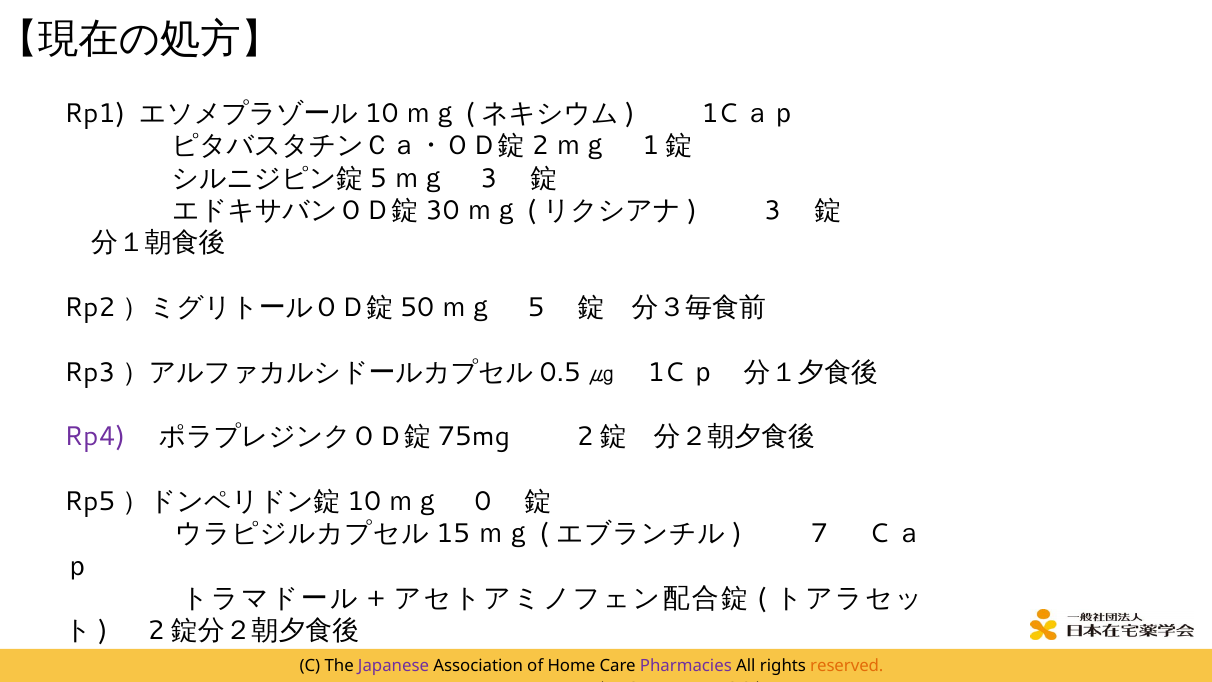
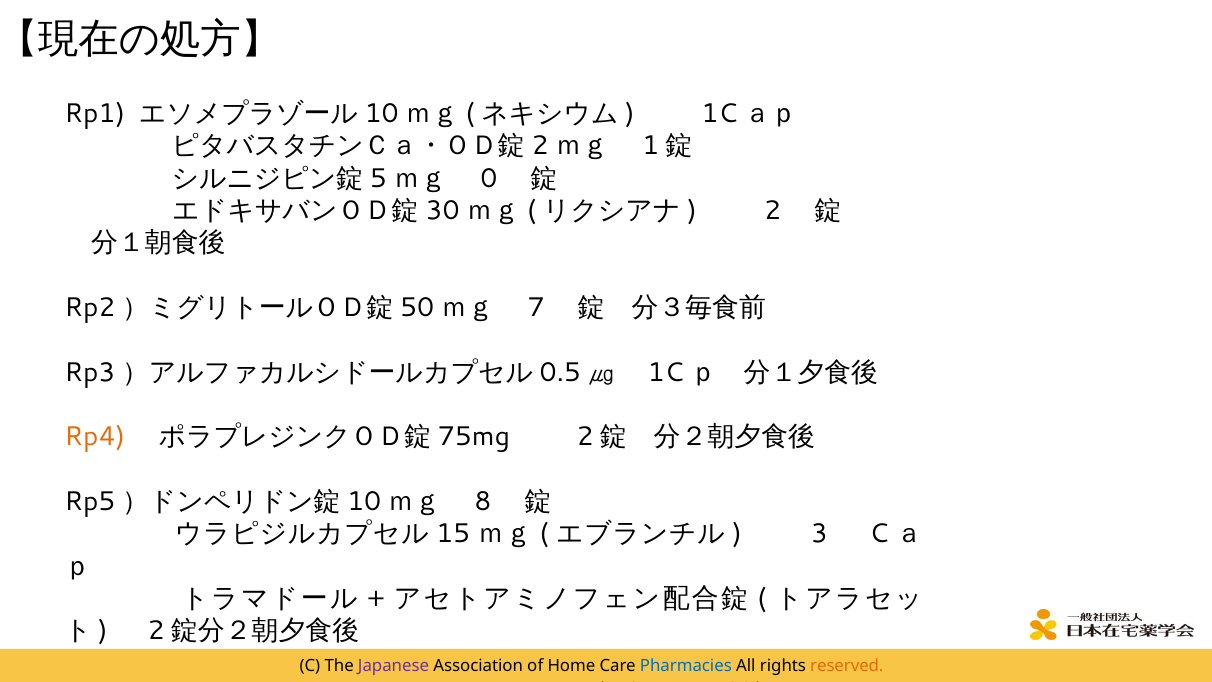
3: 3 -> 0 (489, 178)
3: 3 -> 2 (773, 211)
5: 5 -> 7 (536, 308)
Rp4 colour: purple -> orange (95, 437)
0: 0 -> 8 (483, 501)
7: 7 -> 3 (820, 534)
Pharmacies colour: purple -> blue (686, 665)
